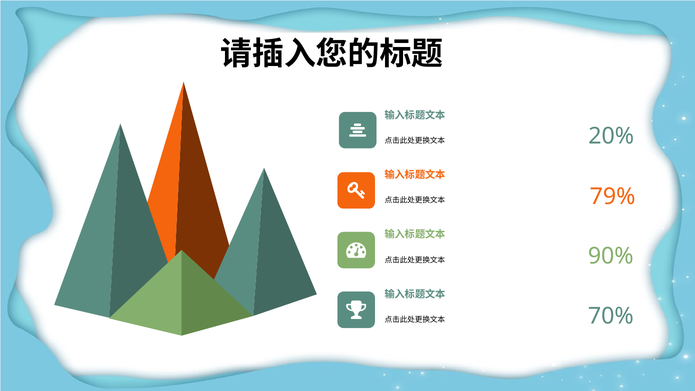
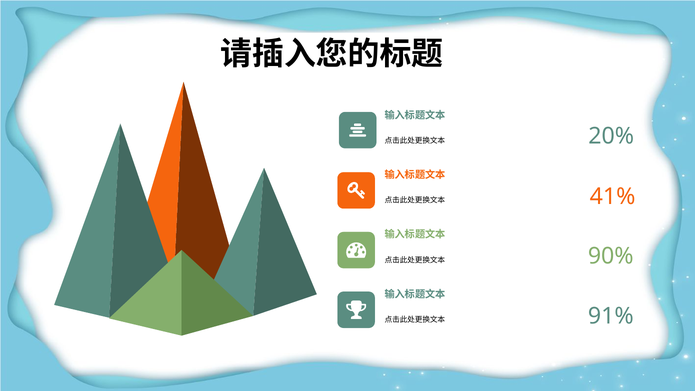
79%: 79% -> 41% (613, 197)
70%: 70% -> 91% (611, 316)
